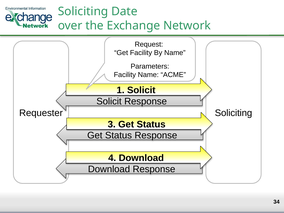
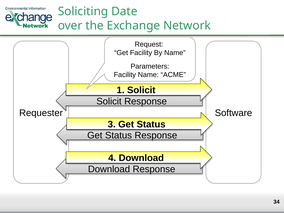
Soliciting: Soliciting -> Software (233, 113)
